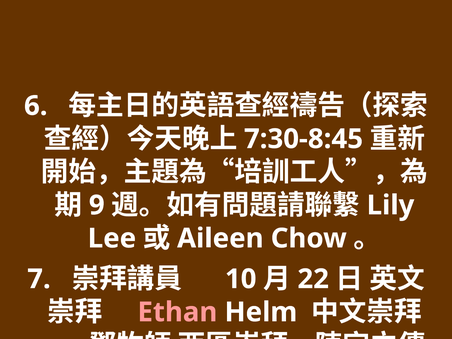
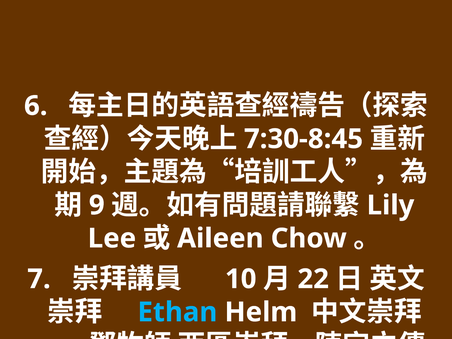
Ethan colour: pink -> light blue (177, 312)
